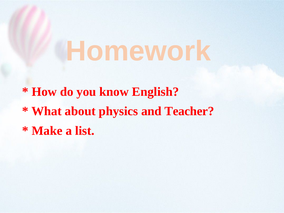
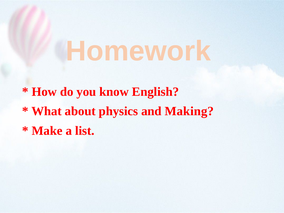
Teacher: Teacher -> Making (189, 111)
